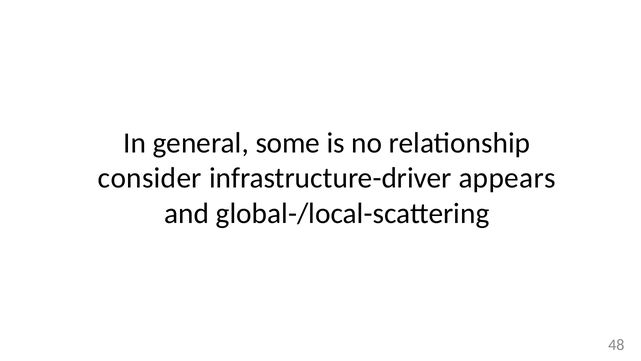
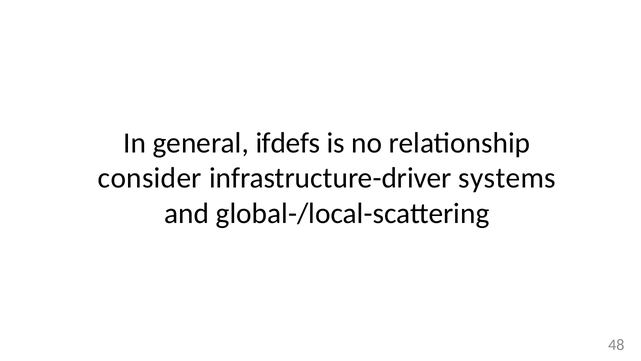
some: some -> ifdefs (288, 143)
appears: appears -> systems (507, 178)
